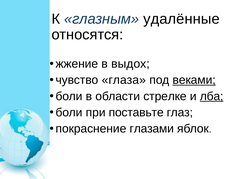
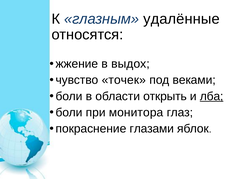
глаза: глаза -> точек (124, 80)
веками underline: present -> none (194, 80)
стрелке: стрелке -> открыть (165, 96)
поставьте: поставьте -> монитора (136, 113)
